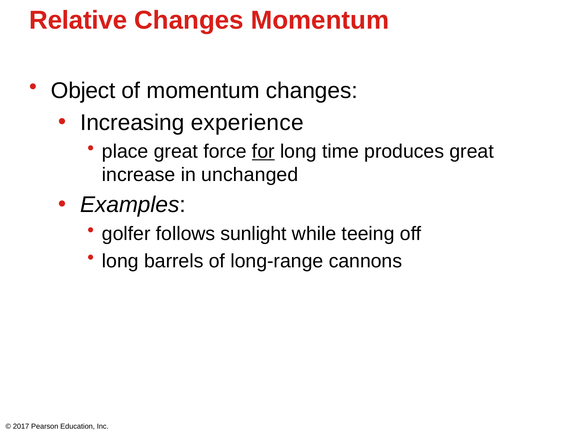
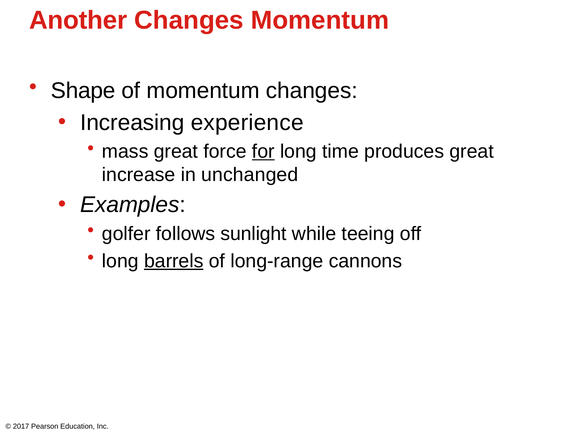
Relative: Relative -> Another (78, 20)
Object: Object -> Shape (83, 91)
place: place -> mass (125, 152)
barrels underline: none -> present (174, 261)
